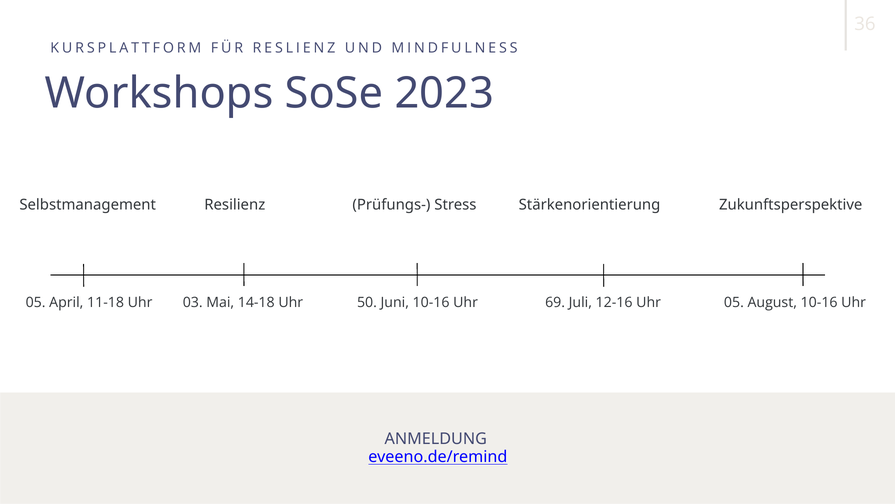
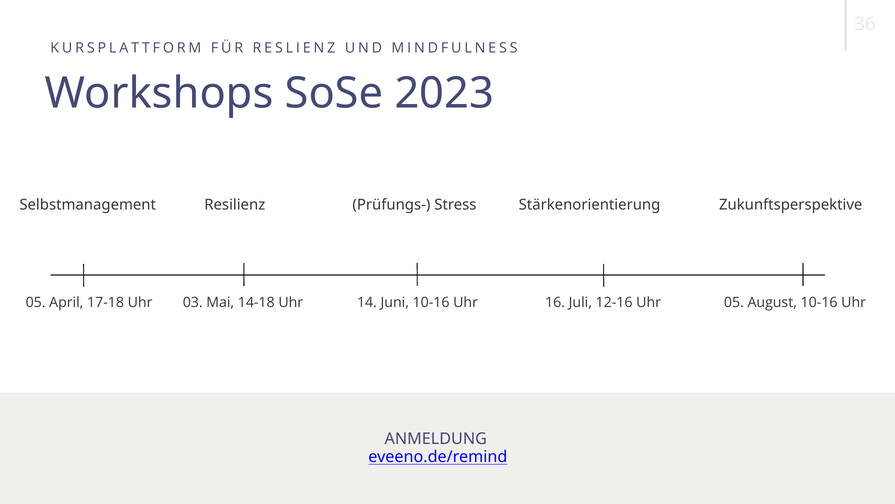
11-18: 11-18 -> 17-18 (106, 302)
50: 50 -> 14 (367, 302)
69: 69 -> 16 (555, 302)
